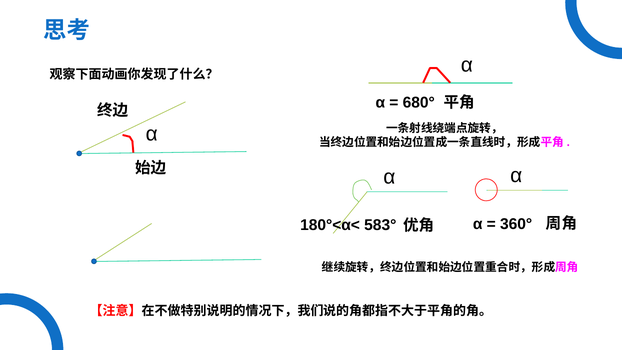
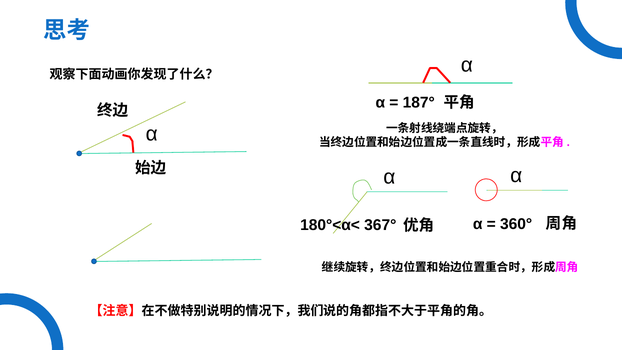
680°: 680° -> 187° (419, 103)
583°: 583° -> 367° (380, 225)
